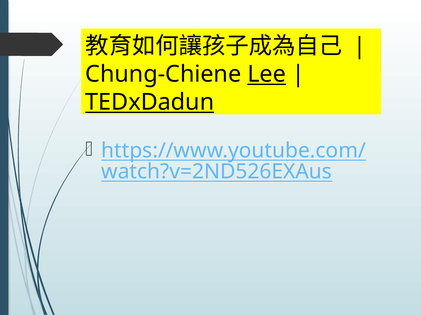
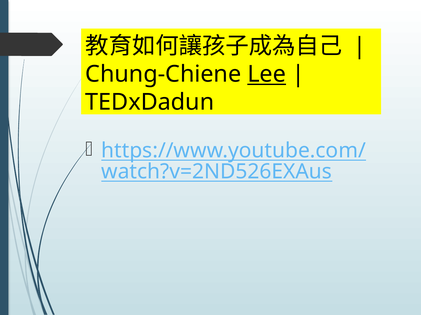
TEDxDadun underline: present -> none (150, 102)
